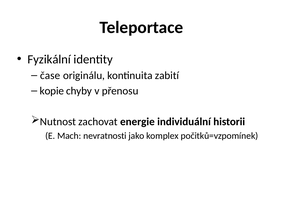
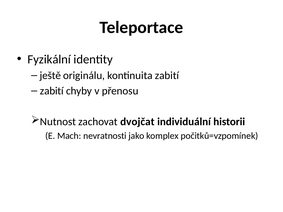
čase: čase -> ještě (50, 76)
kopie: kopie -> zabití (52, 91)
energie: energie -> dvojčat (137, 122)
